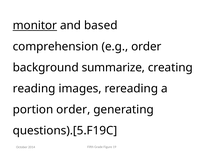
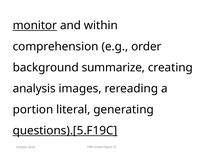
based: based -> within (101, 25)
reading: reading -> analysis (34, 88)
portion order: order -> literal (73, 109)
questions).[5.F19C underline: none -> present (65, 130)
